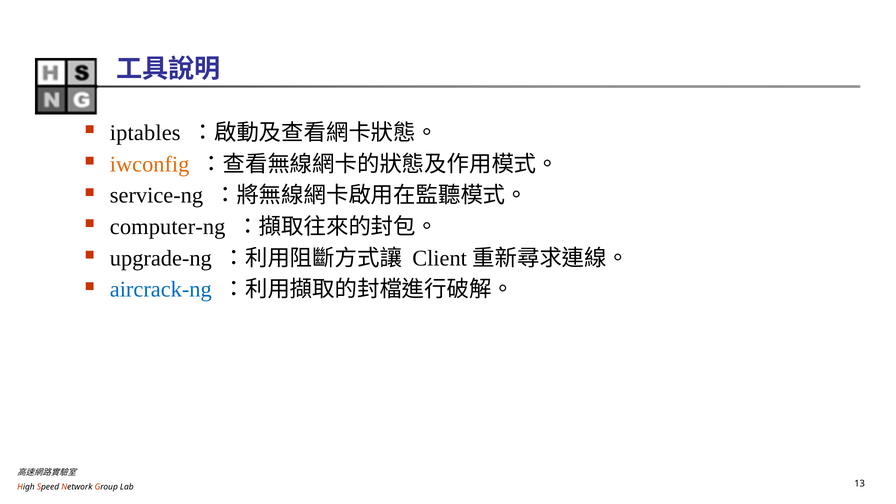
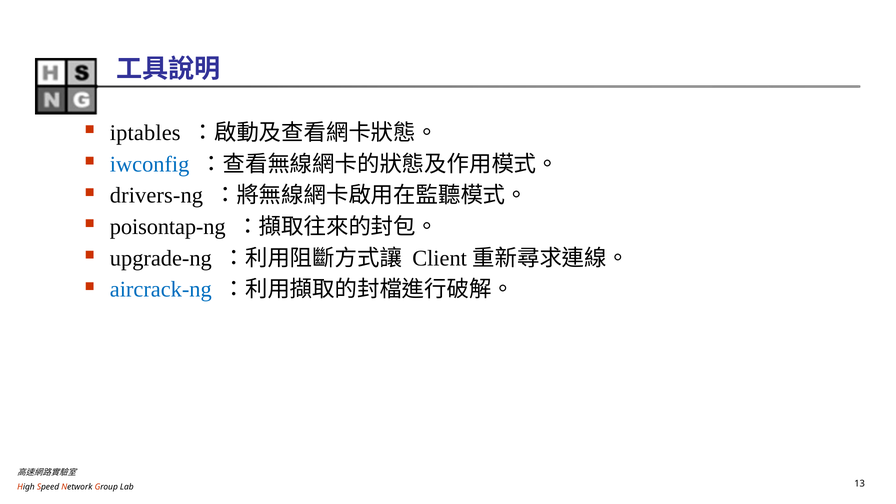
iwconfig colour: orange -> blue (150, 164)
service-ng: service-ng -> drivers-ng (156, 196)
computer-ng: computer-ng -> poisontap-ng (168, 227)
